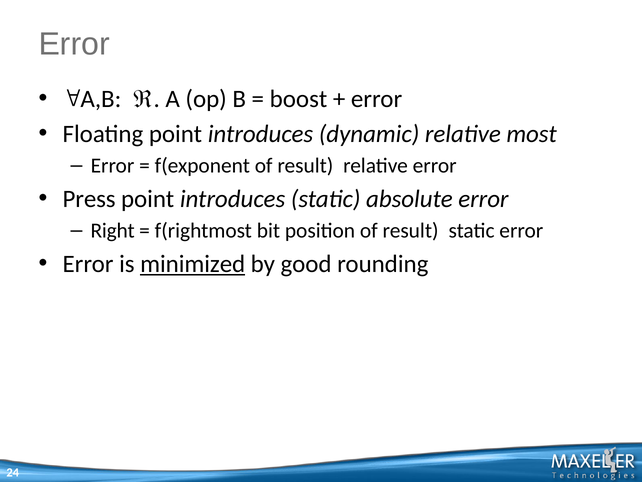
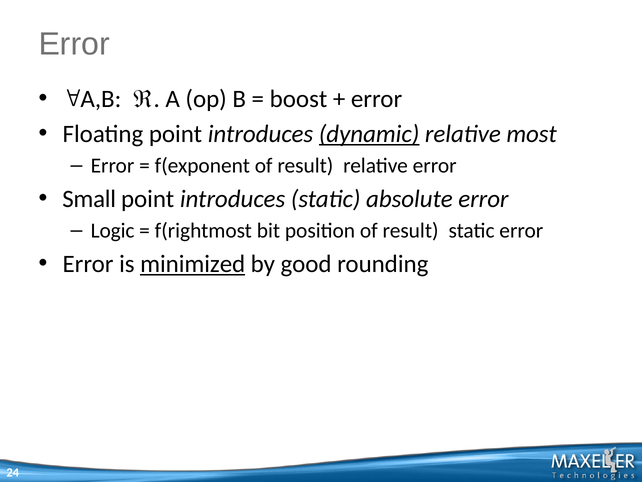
dynamic underline: none -> present (369, 134)
Press: Press -> Small (89, 199)
Right: Right -> Logic (113, 231)
